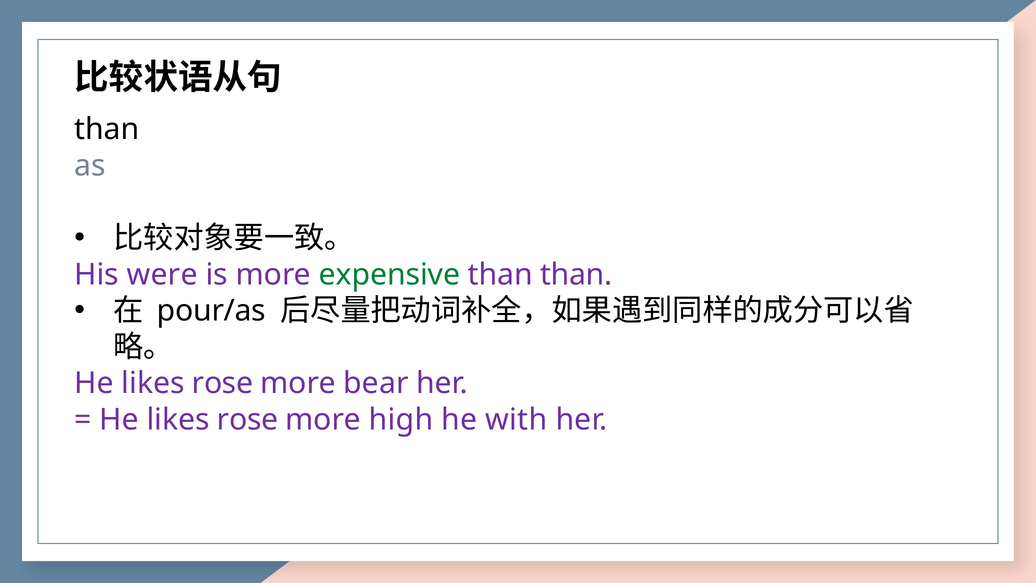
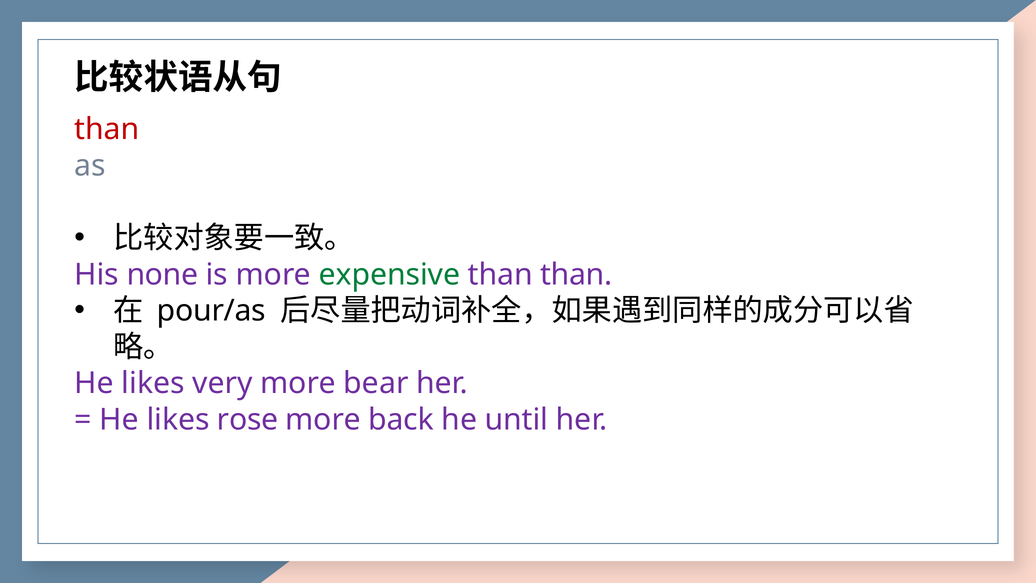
than colour: black -> red (107, 129)
were: were -> none (162, 274)
rose: rose -> very (222, 383)
high: high -> back (401, 420)
with: with -> until (517, 420)
